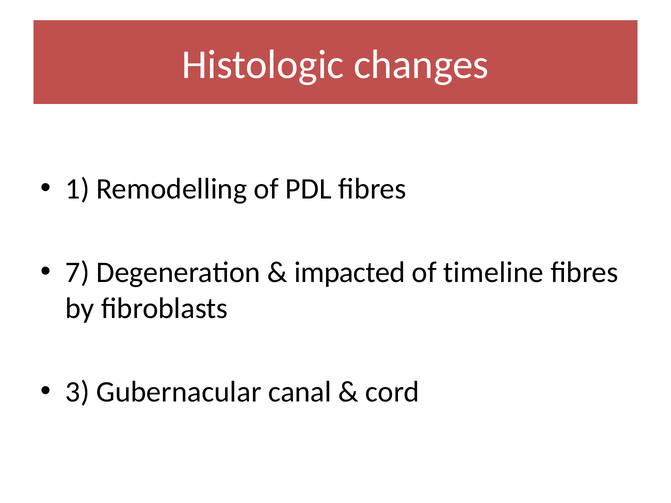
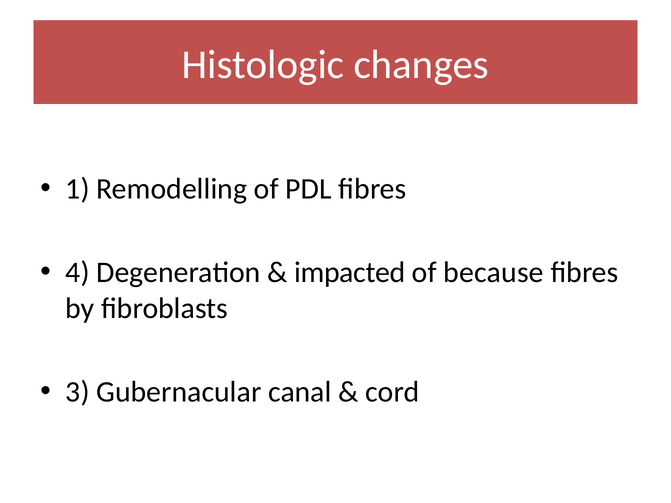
7: 7 -> 4 (77, 273)
timeline: timeline -> because (494, 273)
